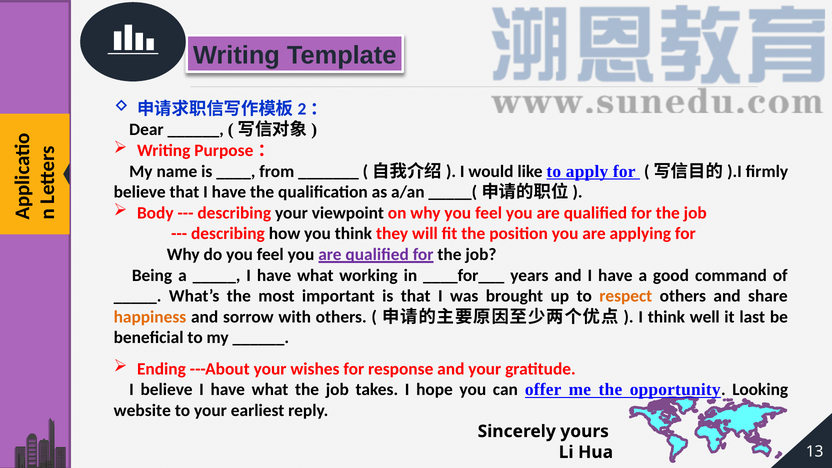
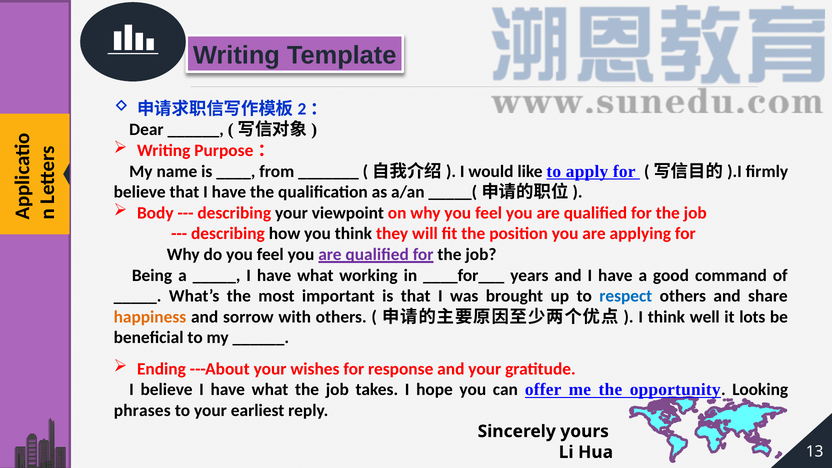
respect colour: orange -> blue (626, 296)
last: last -> lots (752, 317)
website: website -> phrases (142, 411)
